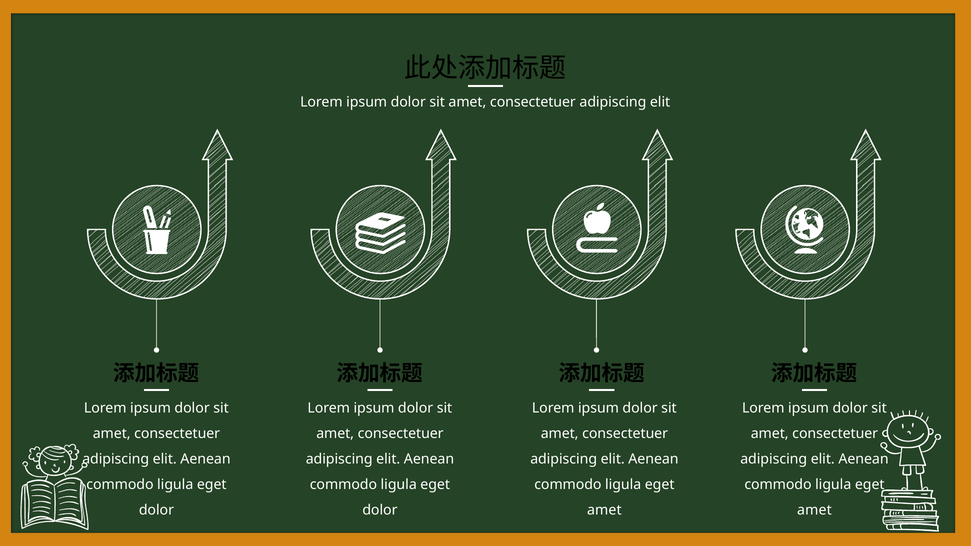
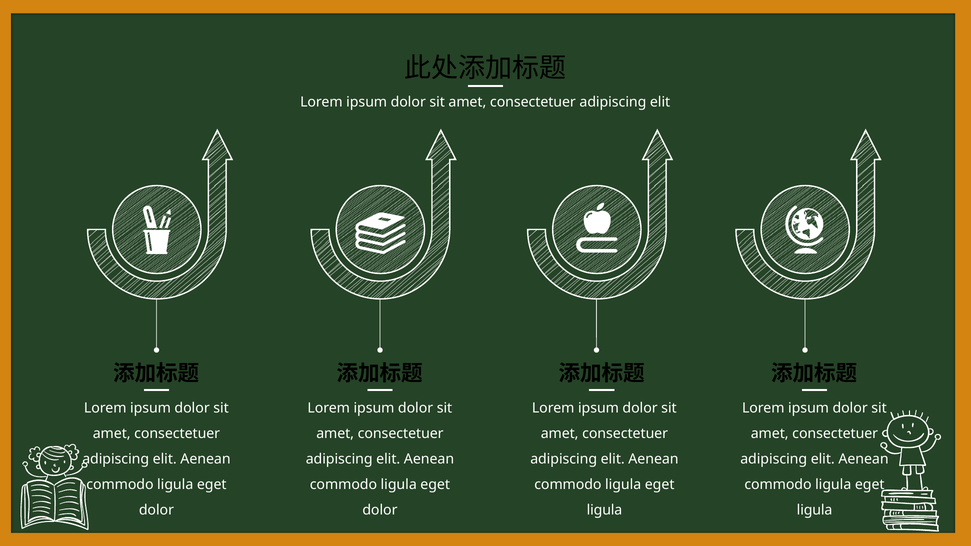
amet: amet -> ligula (604, 510)
amet: amet -> ligula (815, 510)
